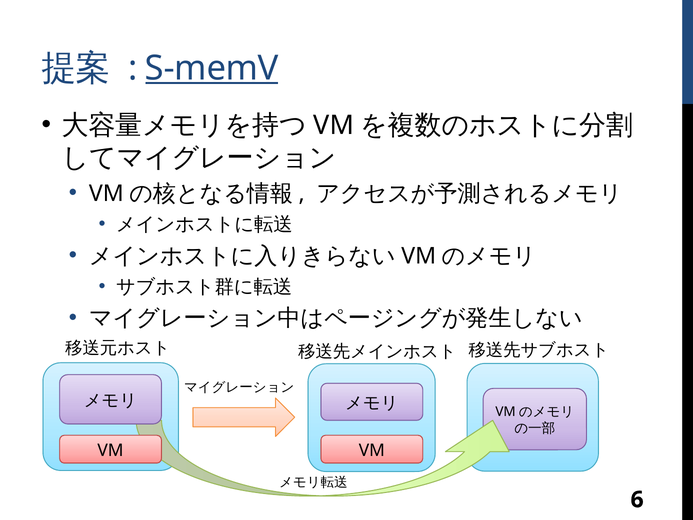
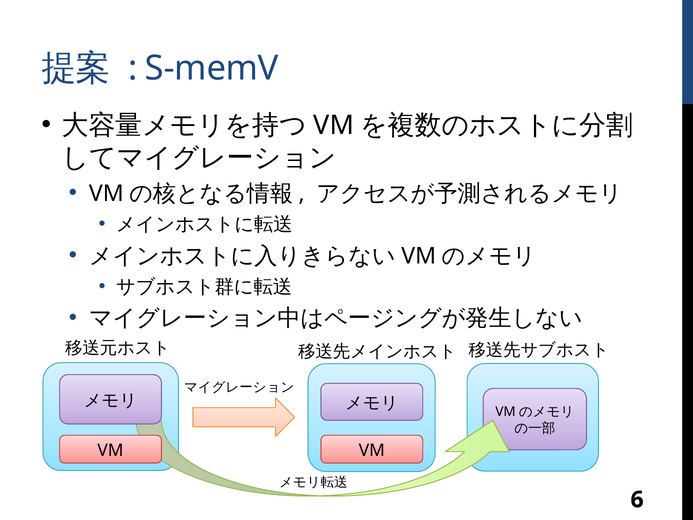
S-memV underline: present -> none (212, 68)
